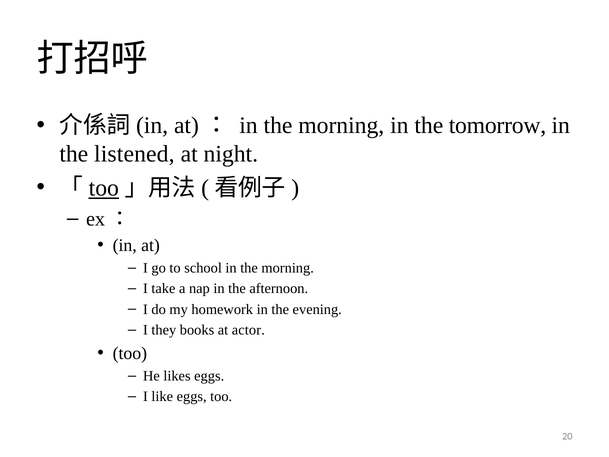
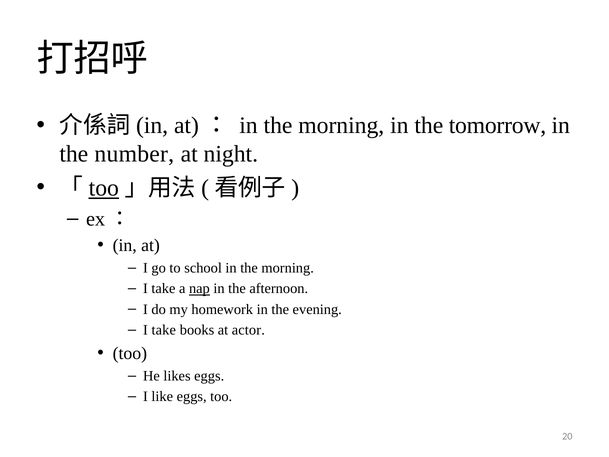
listened: listened -> number (134, 154)
nap underline: none -> present (199, 288)
they: they -> take (164, 330)
